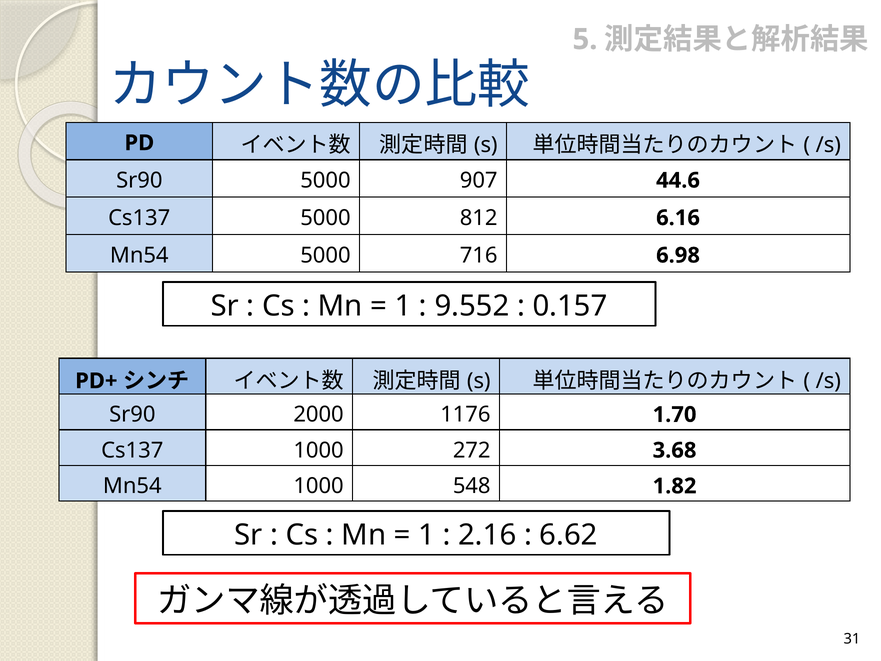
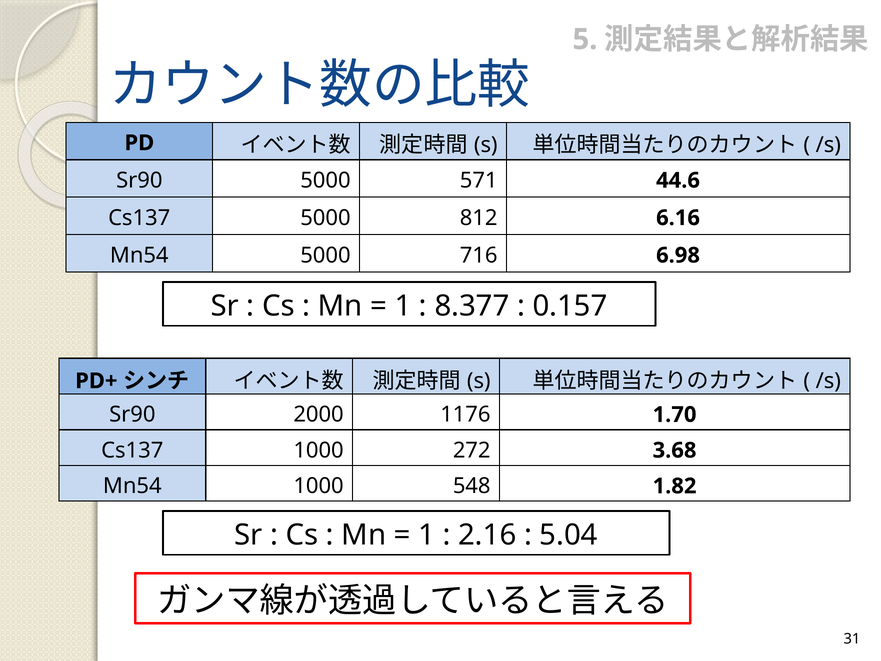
907: 907 -> 571 (479, 180)
9.552: 9.552 -> 8.377 (472, 306)
6.62: 6.62 -> 5.04 (569, 535)
